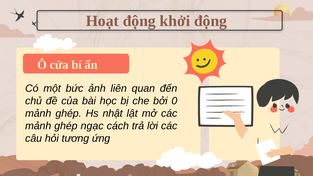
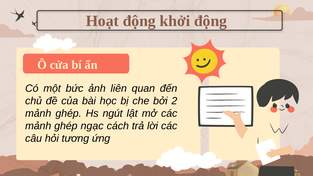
0: 0 -> 2 (174, 101)
nhật: nhật -> ngút (113, 114)
